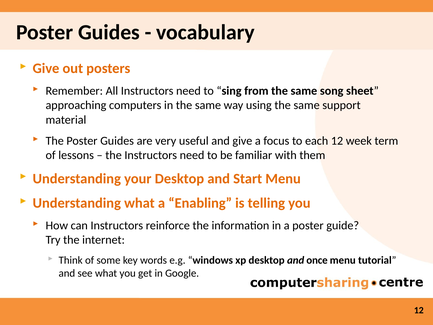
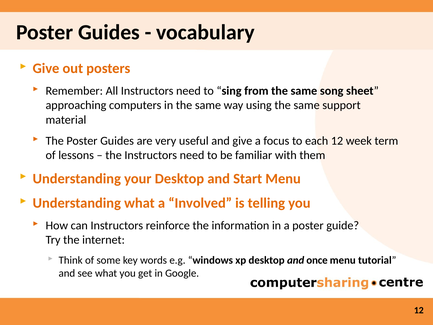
Enabling: Enabling -> Involved (200, 203)
